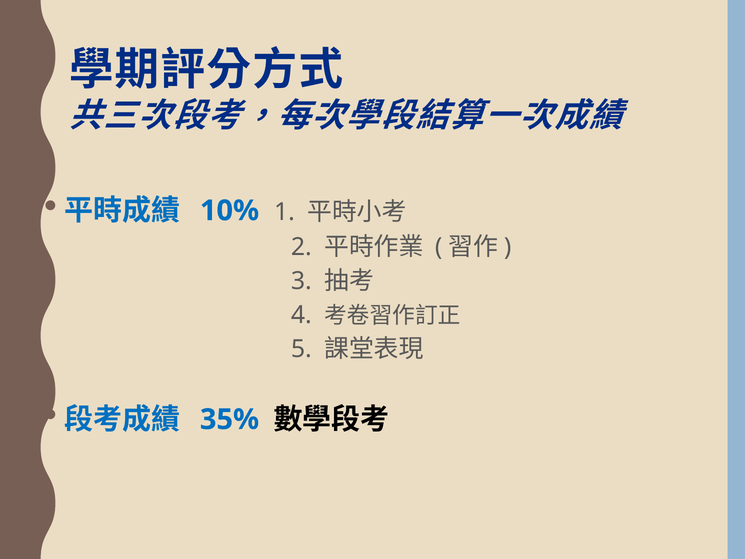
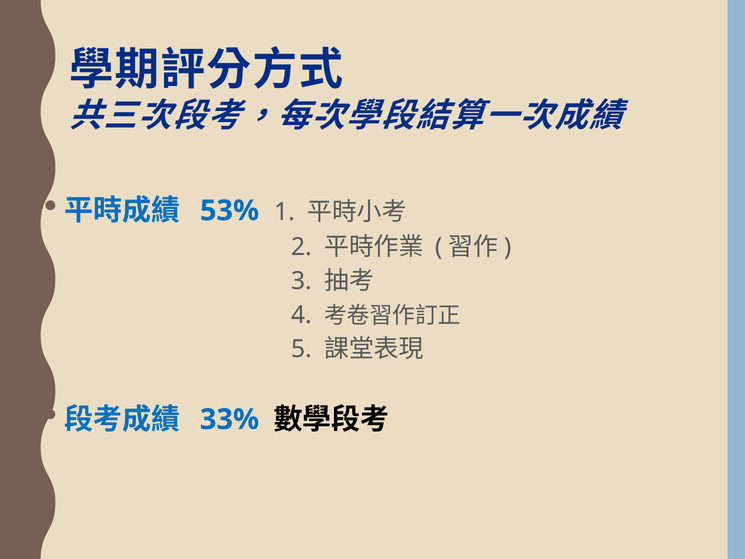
10%: 10% -> 53% (230, 211)
35%: 35% -> 33% (230, 419)
